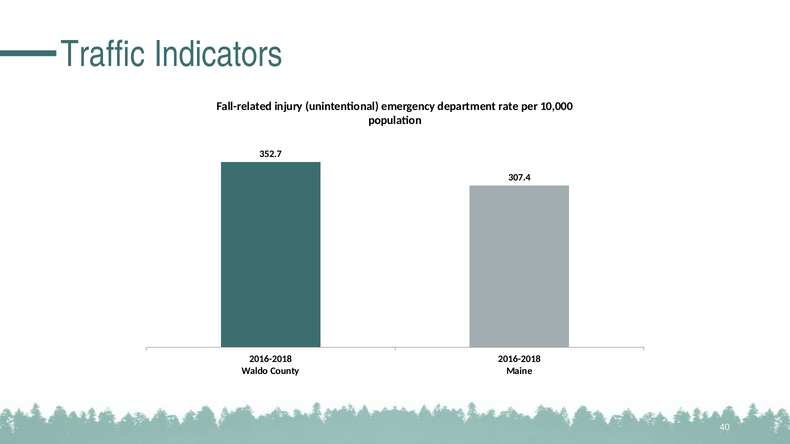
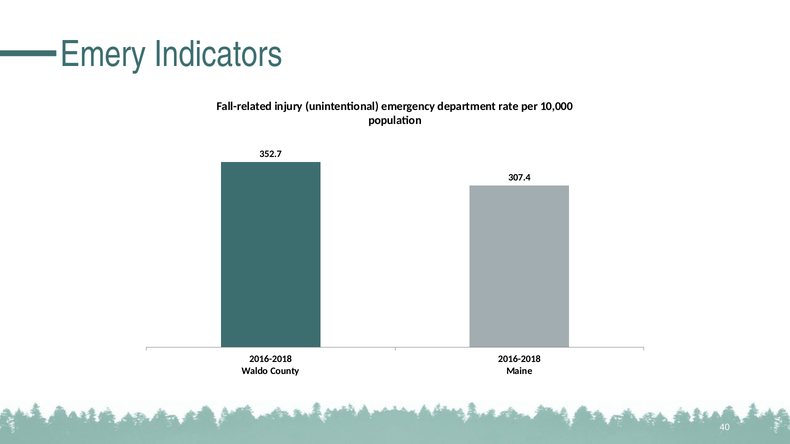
Traffic: Traffic -> Emery (103, 55)
